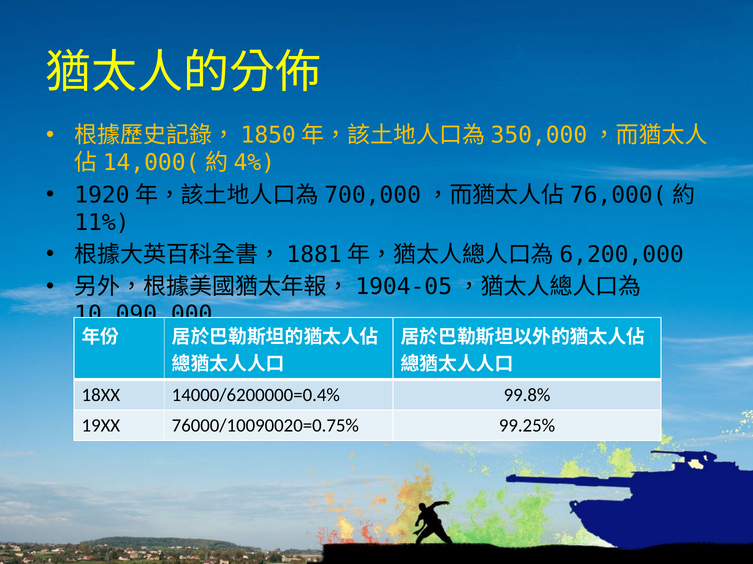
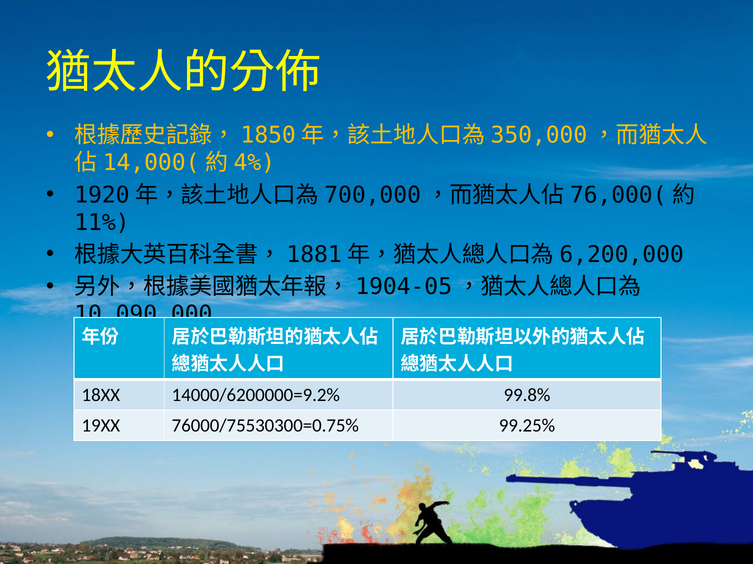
14000/6200000=0.4%: 14000/6200000=0.4% -> 14000/6200000=9.2% (256, 395)
76000/10090020=0.75%: 76000/10090020=0.75% -> 76000/75530300=0.75% (265, 426)
